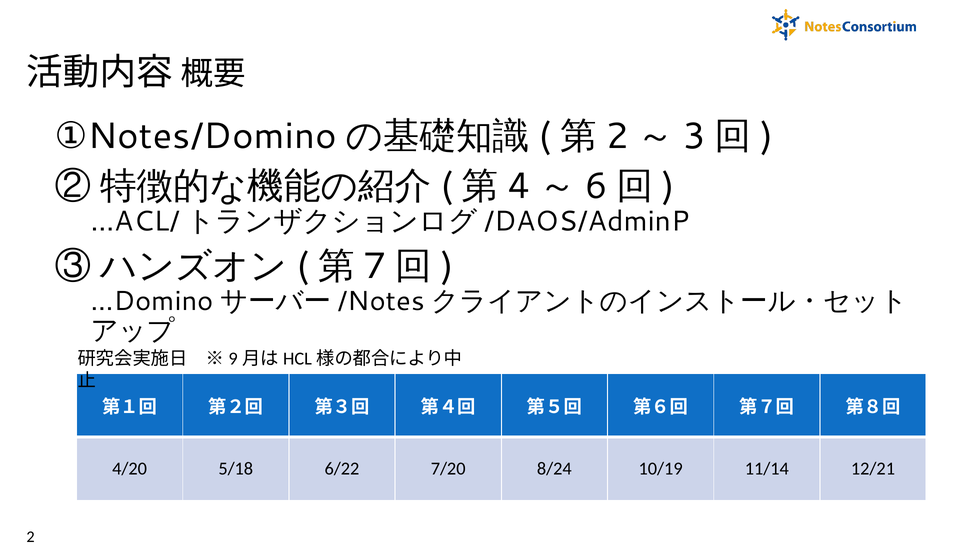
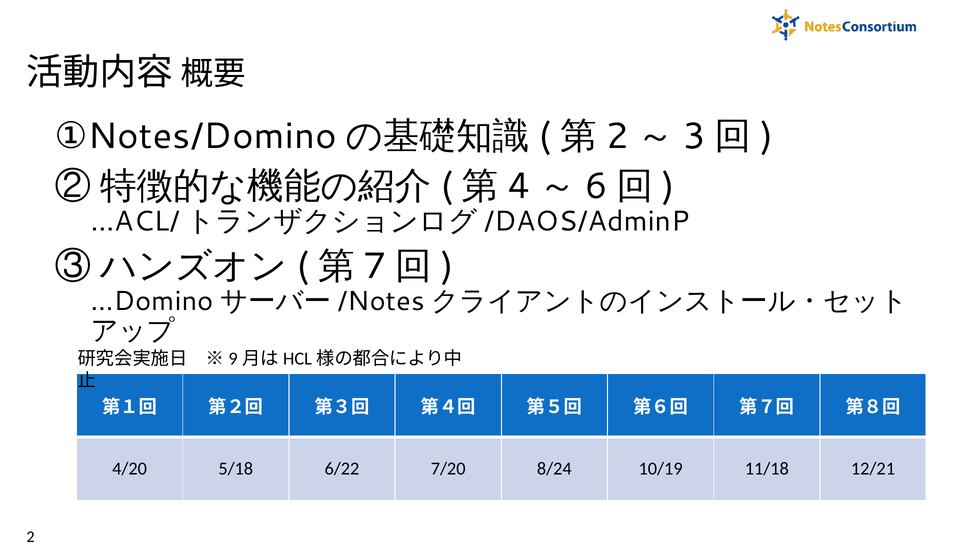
11/14: 11/14 -> 11/18 (767, 469)
